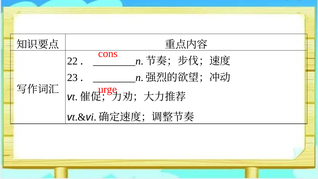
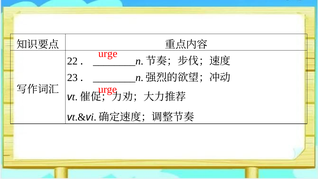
cons: cons -> urge (108, 54)
